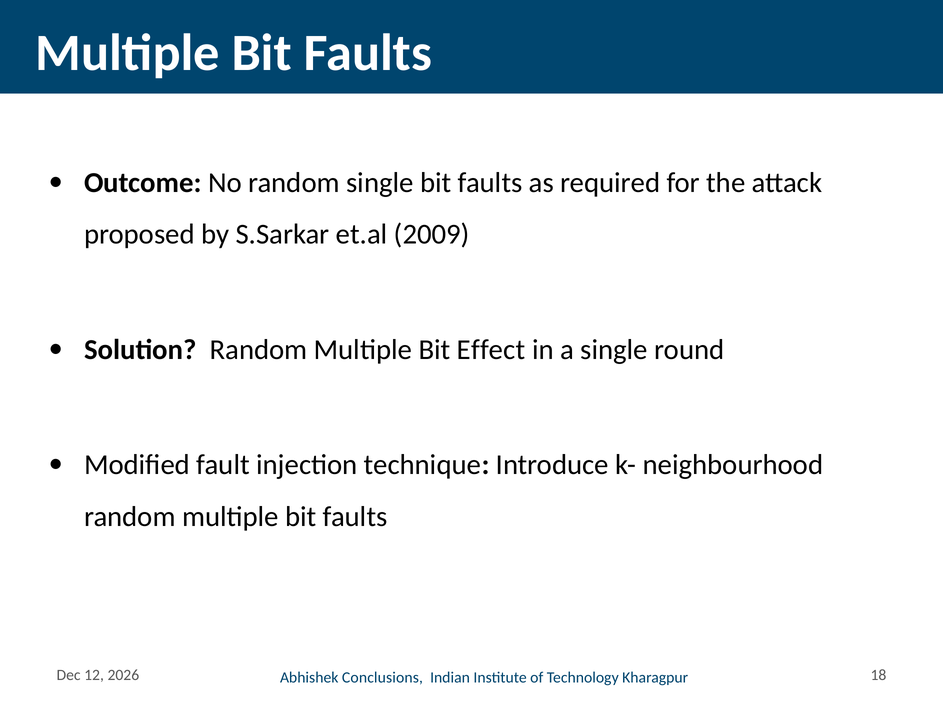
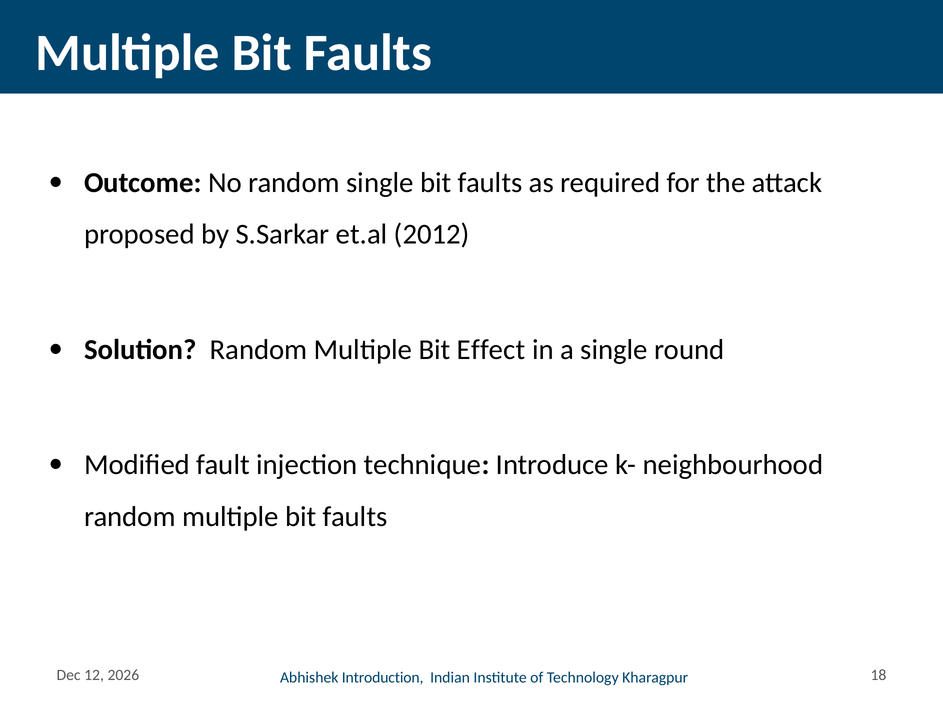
2009: 2009 -> 2012 (432, 235)
Conclusions: Conclusions -> Introduction (383, 678)
